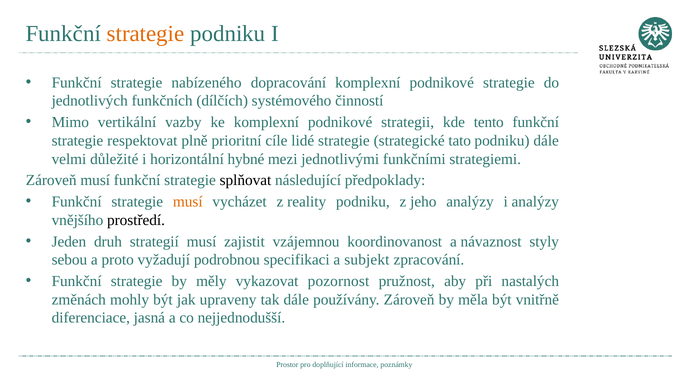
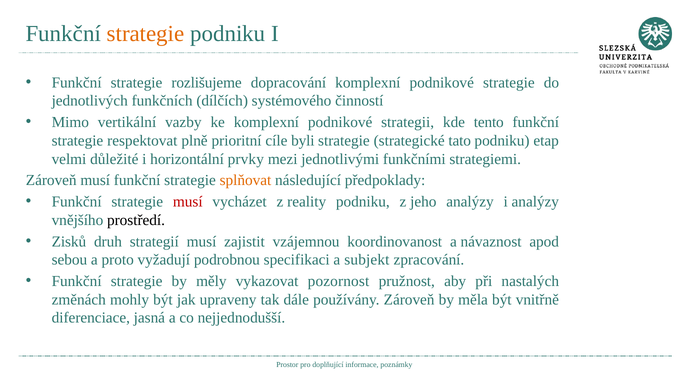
nabízeného: nabízeného -> rozlišujeme (207, 83)
lidé: lidé -> byli (303, 141)
podniku dále: dále -> etap (546, 141)
hybné: hybné -> prvky (246, 159)
splňovat colour: black -> orange (245, 181)
musí colour: orange -> red (188, 202)
Jeden: Jeden -> Zisků (69, 242)
styly: styly -> apod (544, 242)
